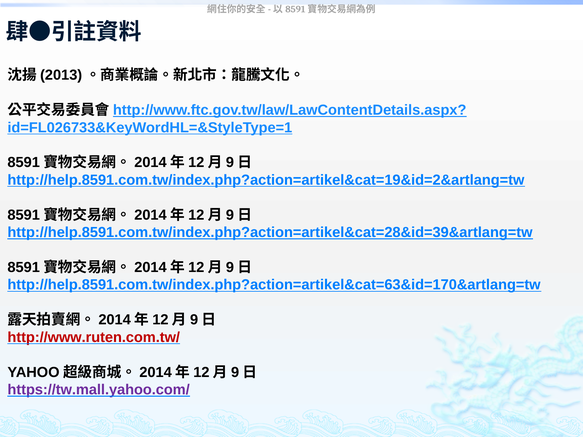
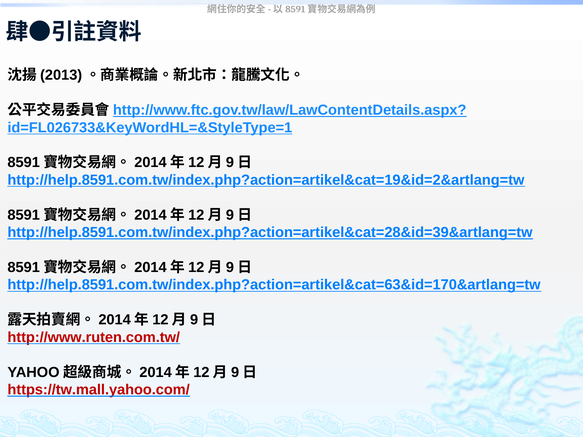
https://tw.mall.yahoo.com/ colour: purple -> red (99, 390)
